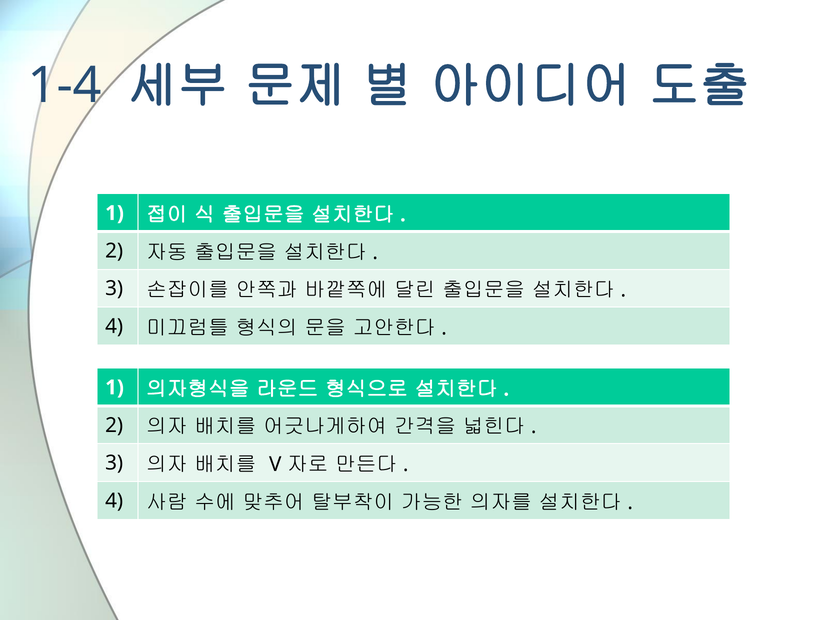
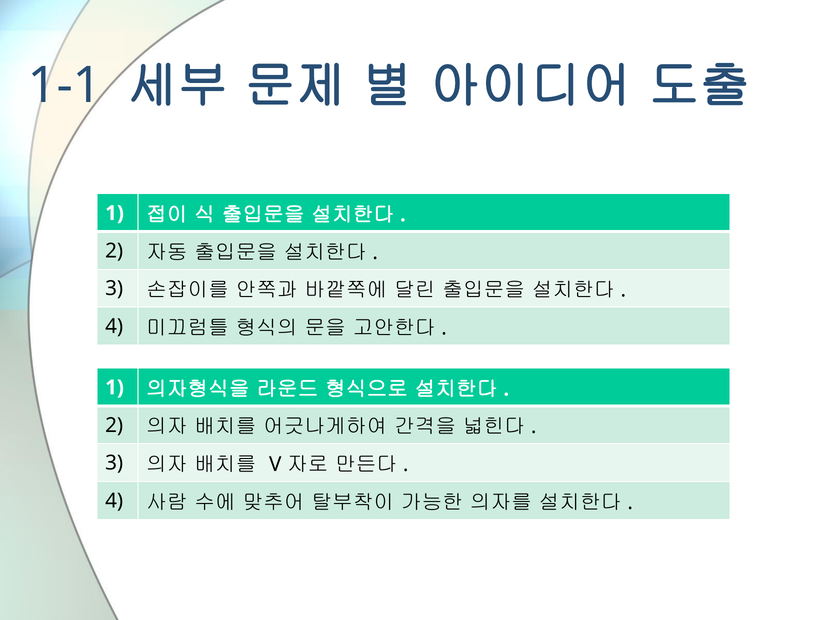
1-4: 1-4 -> 1-1 (65, 86)
